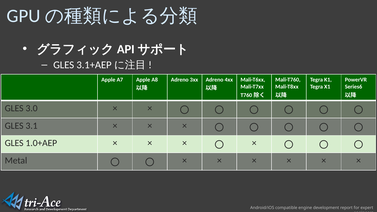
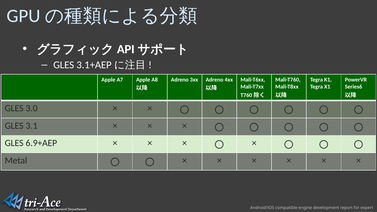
1.0+AEP: 1.0+AEP -> 6.9+AEP (41, 143)
